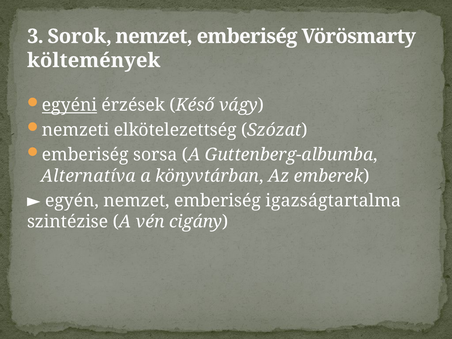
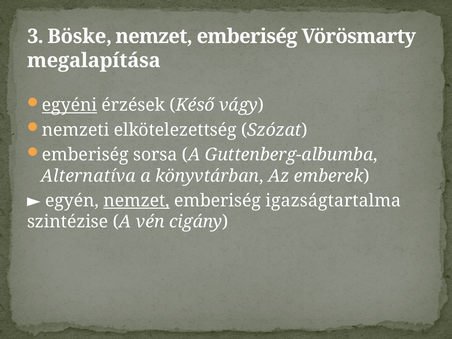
Sorok: Sorok -> Böske (80, 36)
költemények: költemények -> megalapítása (94, 60)
nemzet underline: none -> present (137, 201)
